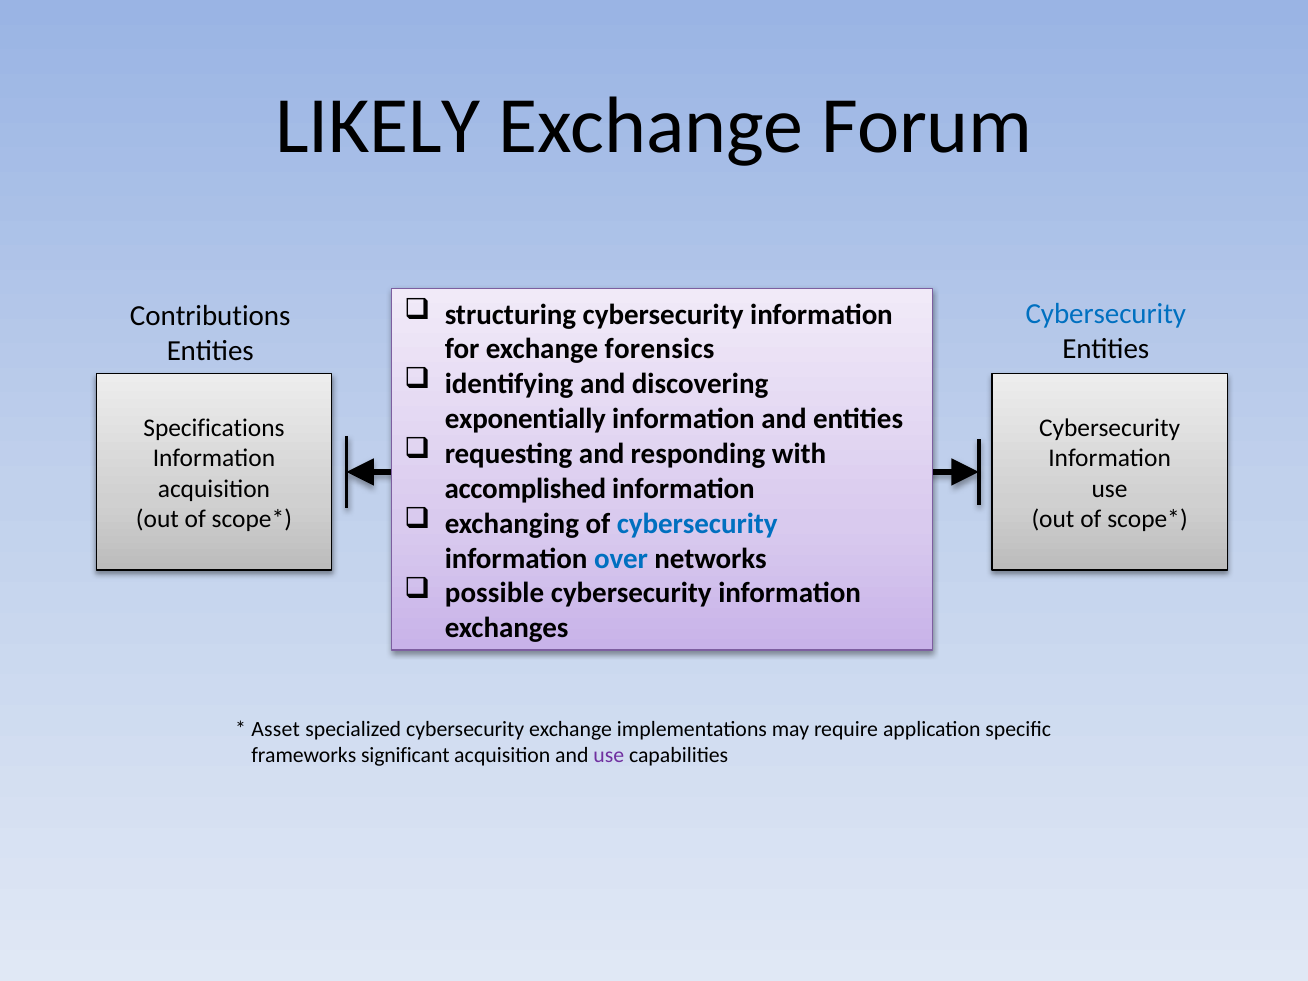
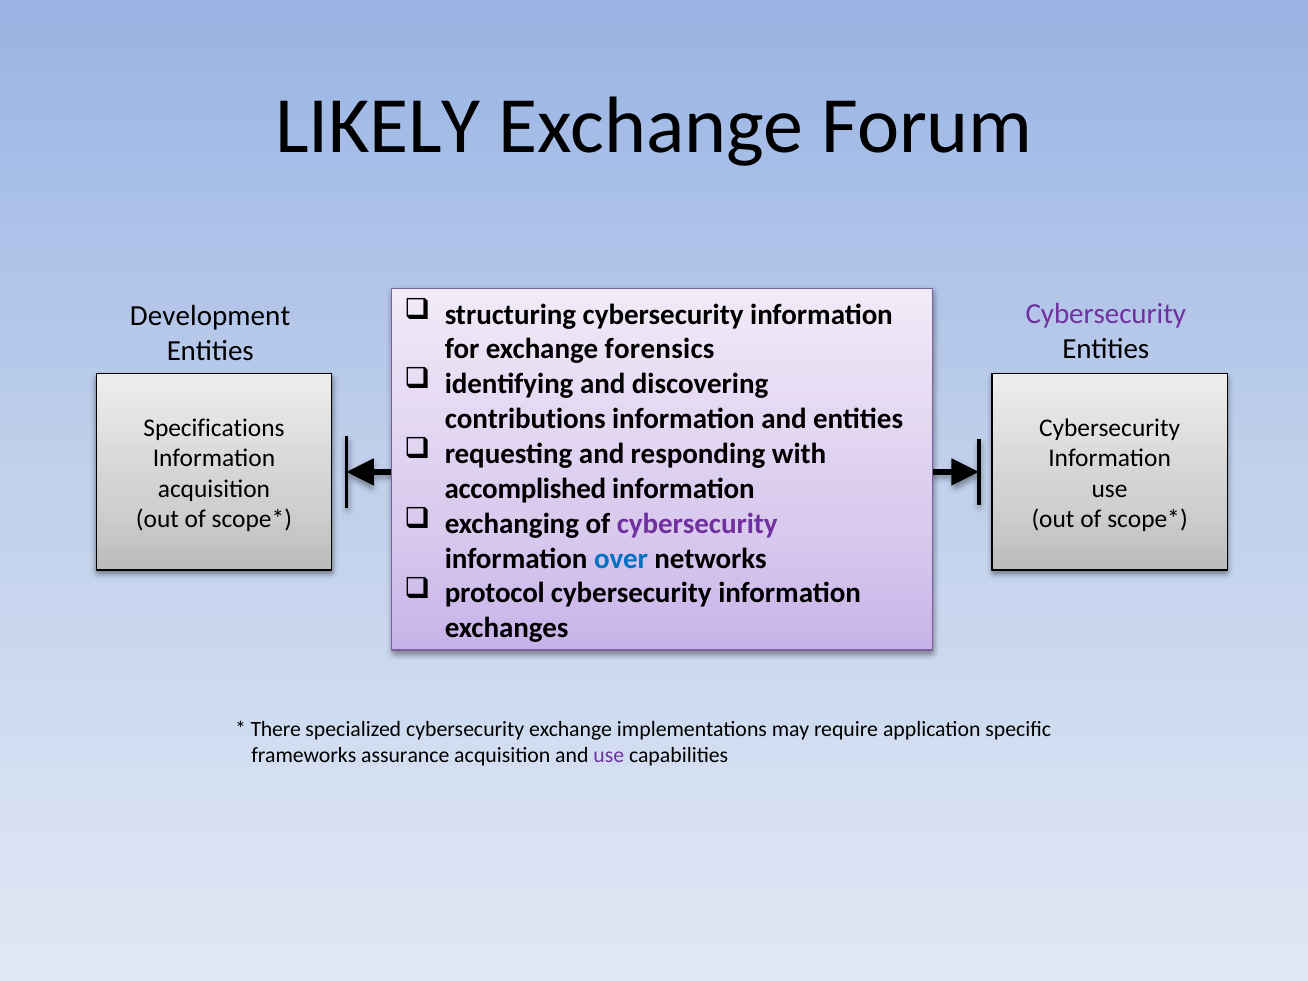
Cybersecurity colour: blue -> purple (1106, 314)
Contributions: Contributions -> Development (210, 316)
exponentially: exponentially -> contributions (525, 419)
cybersecurity colour: blue -> purple (697, 524)
possible: possible -> protocol (495, 593)
Asset: Asset -> There (276, 729)
significant: significant -> assurance (405, 756)
